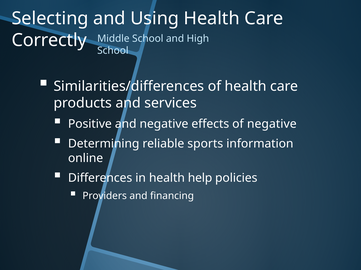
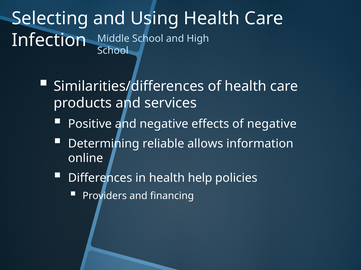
Correctly: Correctly -> Infection (49, 40)
sports: sports -> allows (205, 144)
